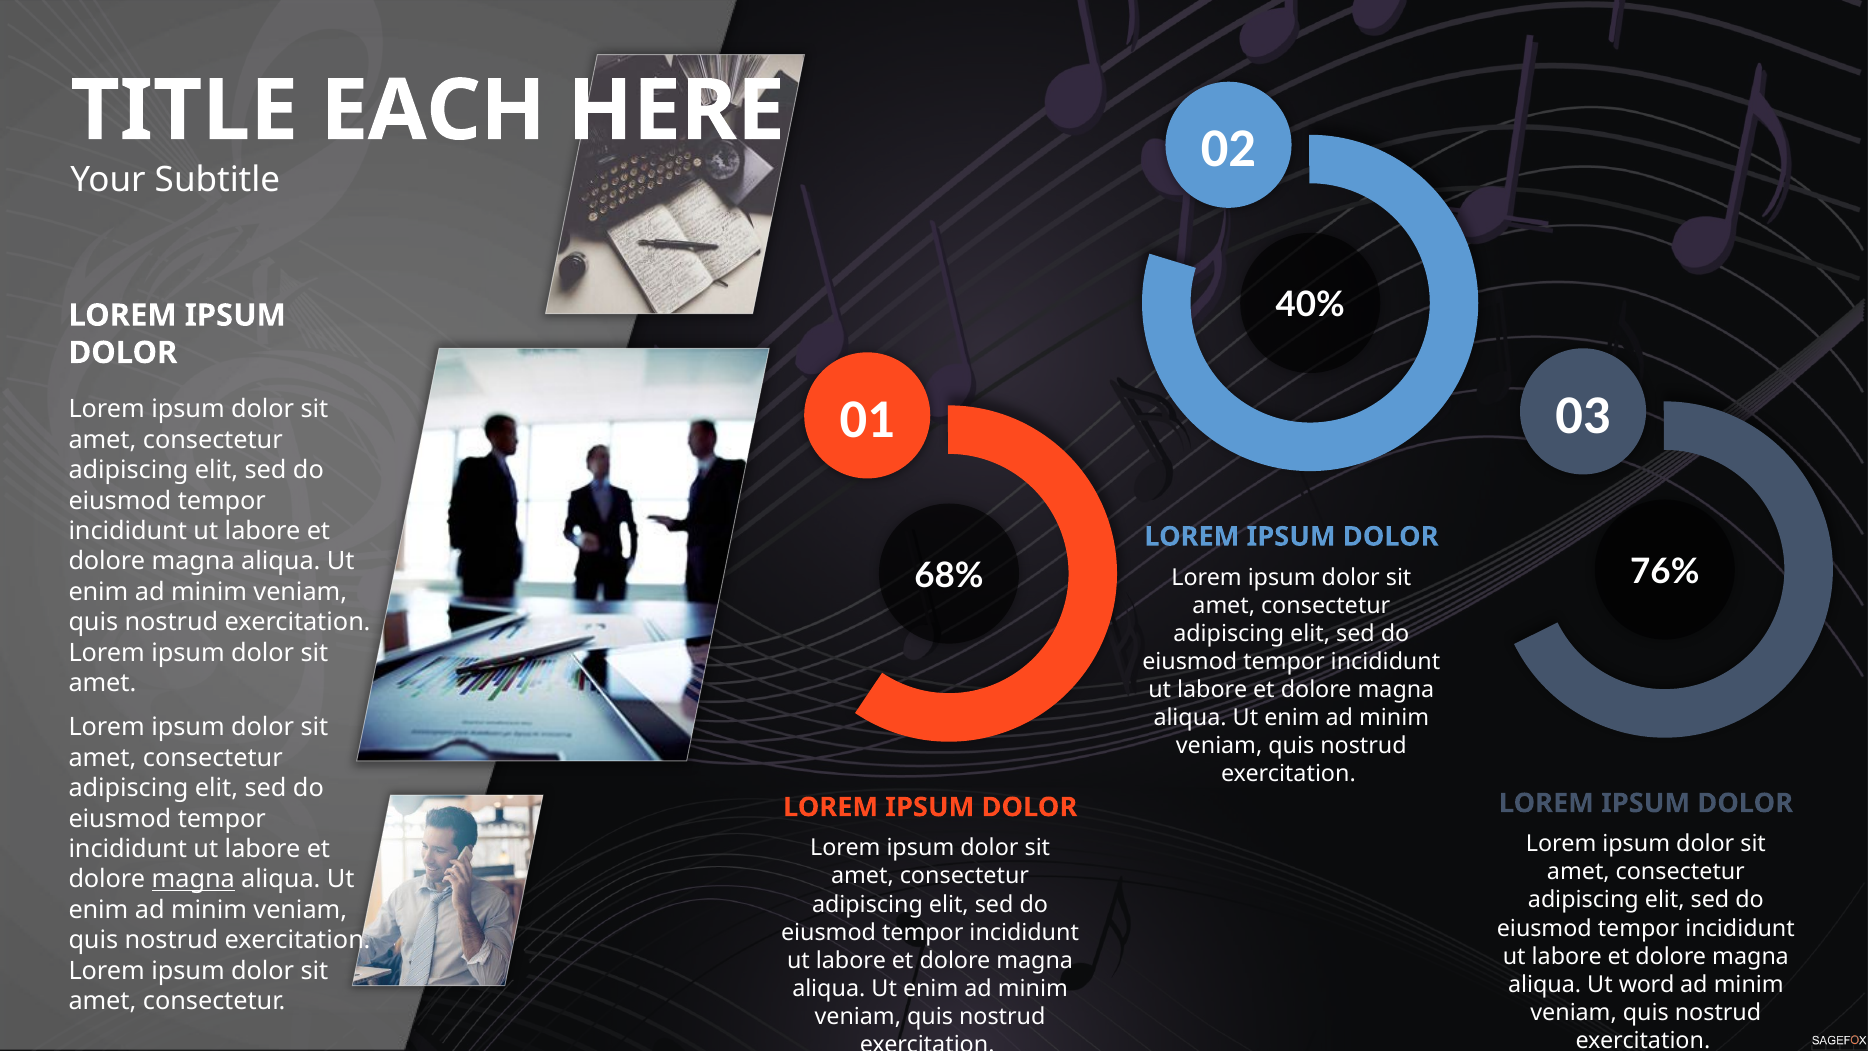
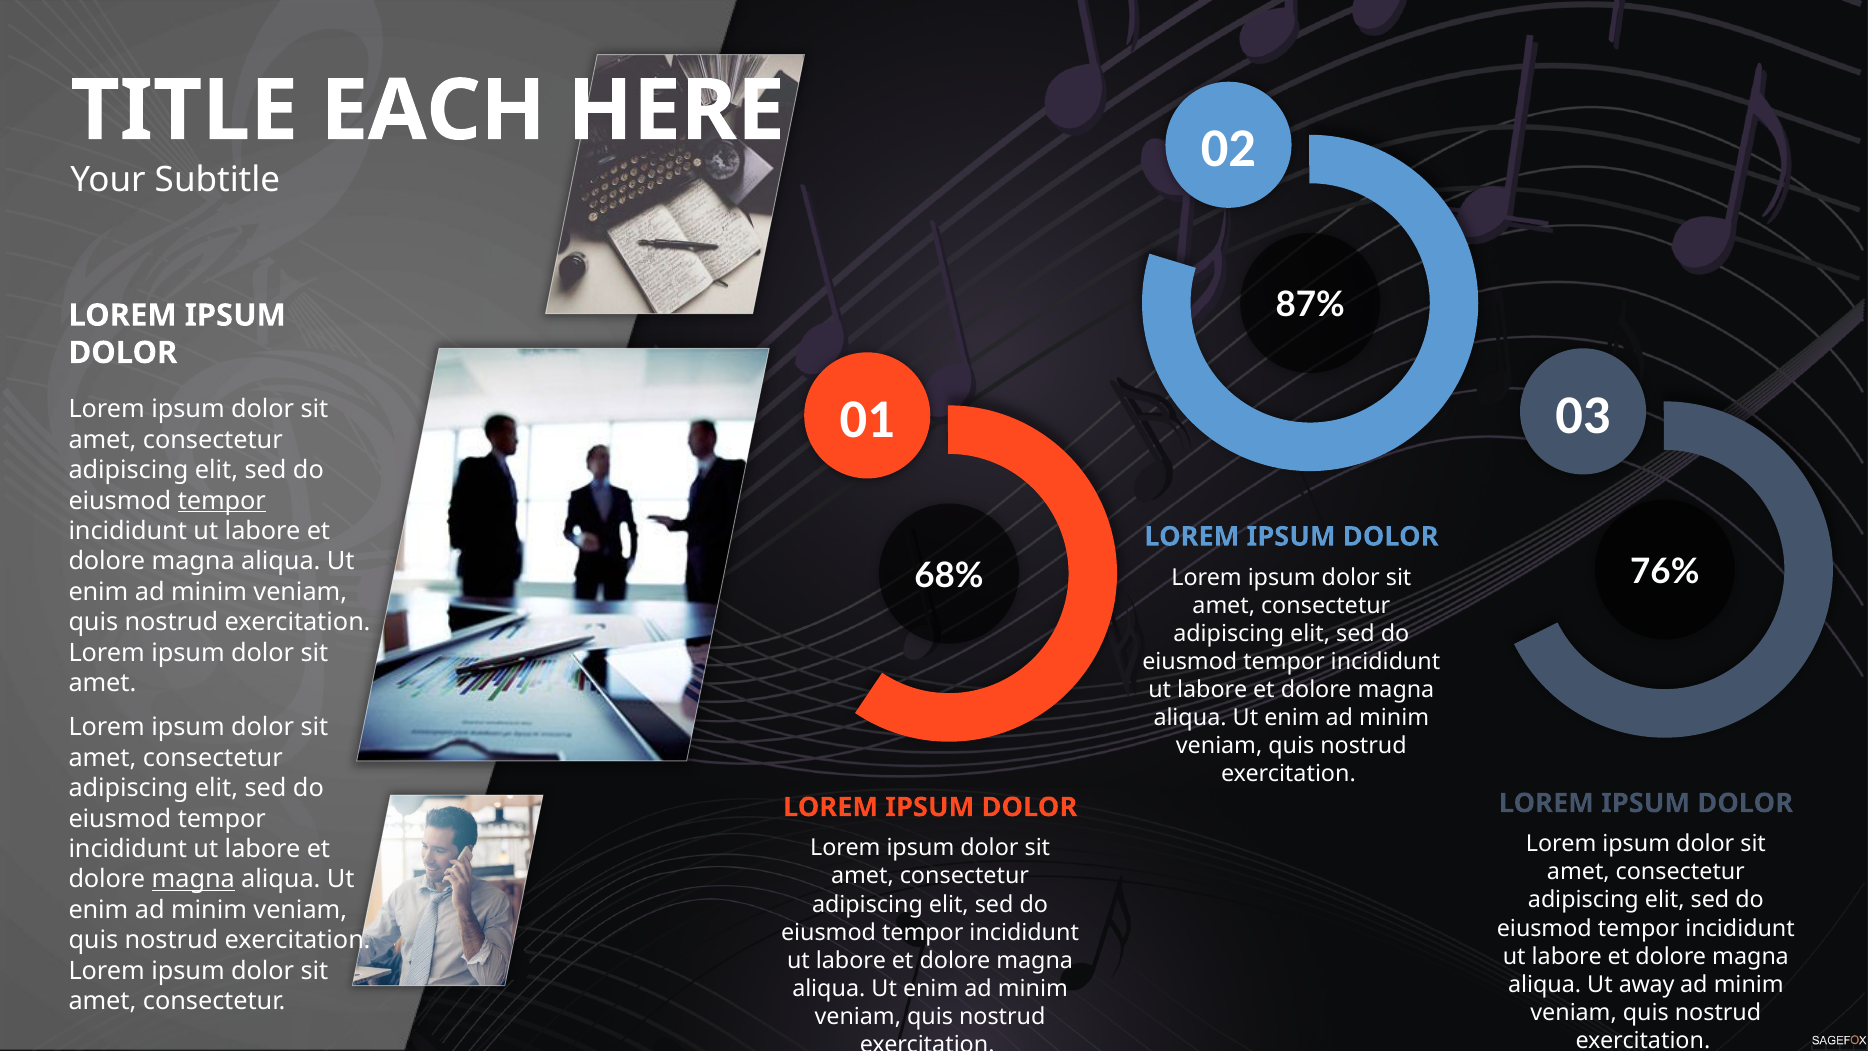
40%: 40% -> 87% (1310, 305)
tempor underline: none -> present (222, 501)
word: word -> away (1647, 984)
